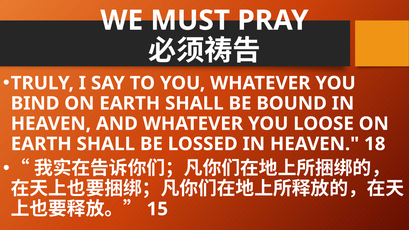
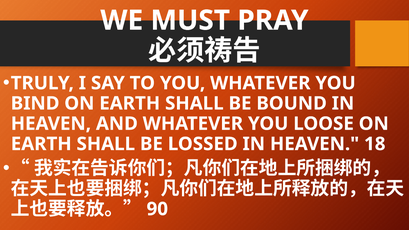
15: 15 -> 90 (157, 209)
